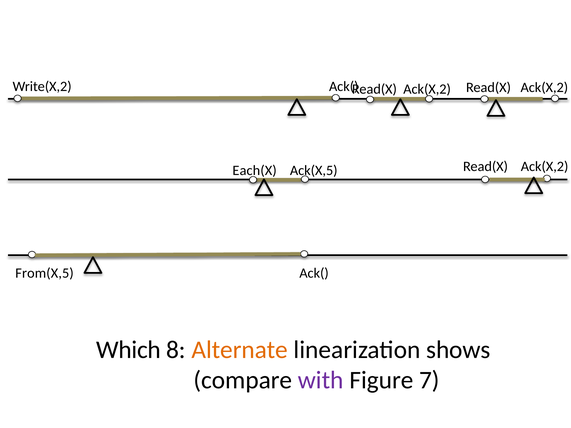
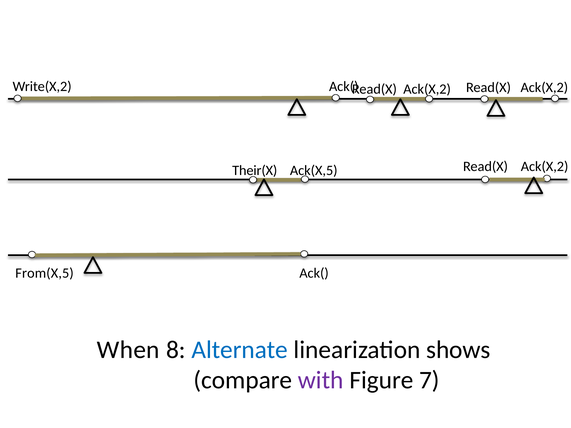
Each(X: Each(X -> Their(X (255, 171)
Which: Which -> When (128, 350)
Alternate colour: orange -> blue (240, 350)
